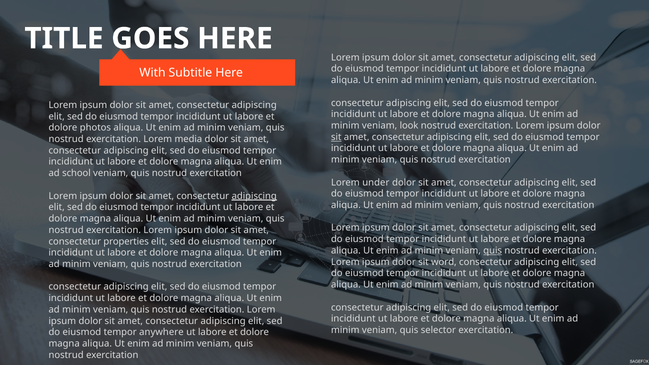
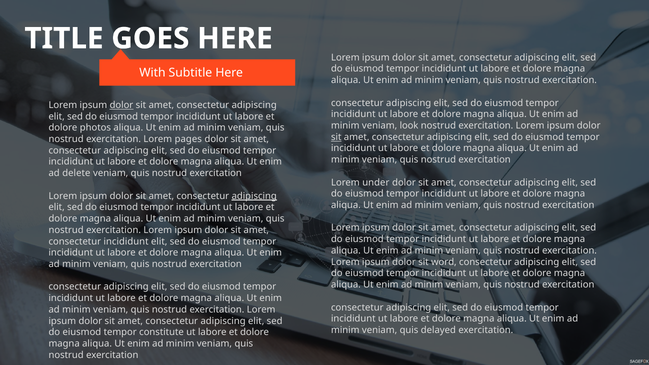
dolor underline: none -> present (121, 105)
media: media -> pages (188, 139)
school: school -> delete (76, 173)
consectetur properties: properties -> incididunt (126, 241)
quis underline: present -> none (493, 251)
selector: selector -> delayed (438, 330)
anywhere: anywhere -> constitute (161, 332)
